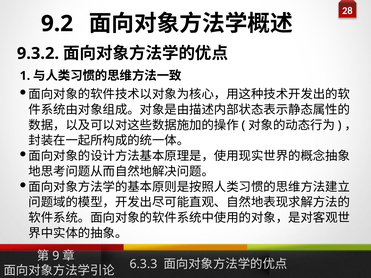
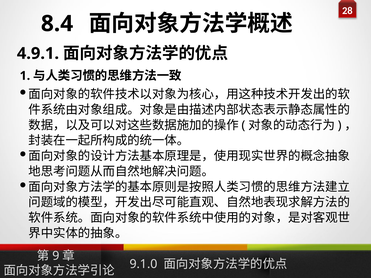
9.2: 9.2 -> 8.4 (57, 24)
9.3.2: 9.3.2 -> 4.9.1 (38, 53)
6.3.3: 6.3.3 -> 9.1.0 (143, 264)
